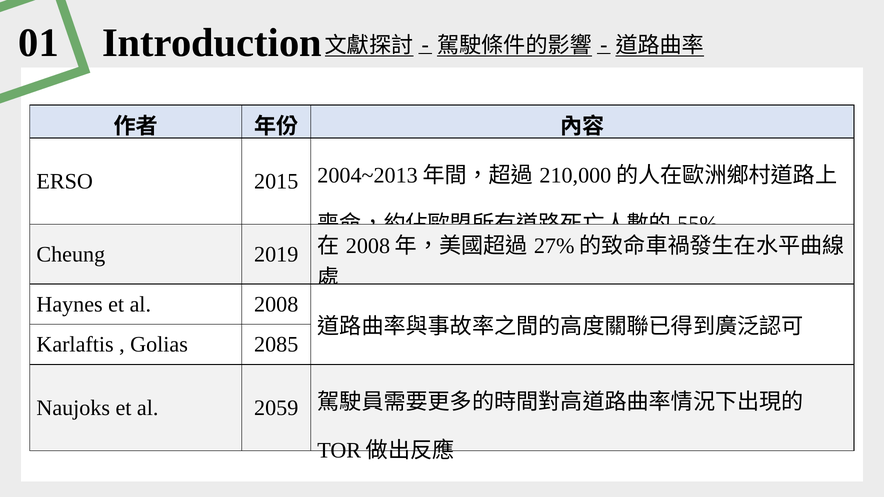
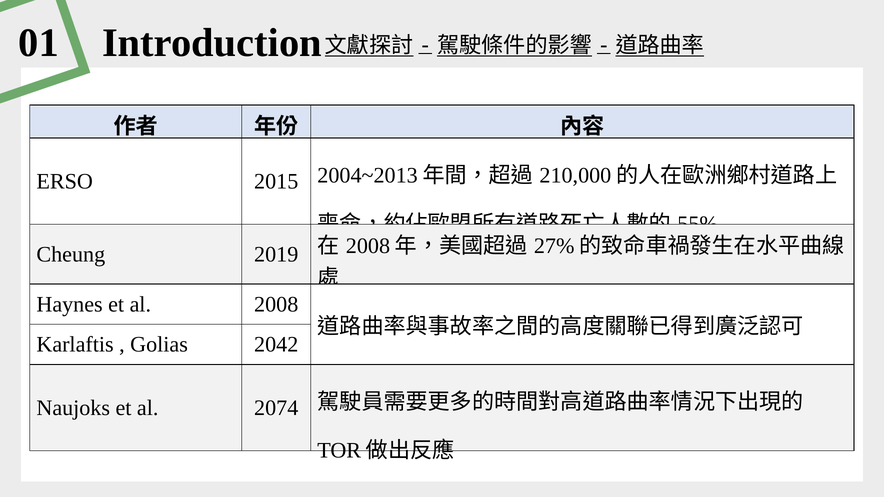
2085: 2085 -> 2042 (276, 345)
2059: 2059 -> 2074 (276, 408)
